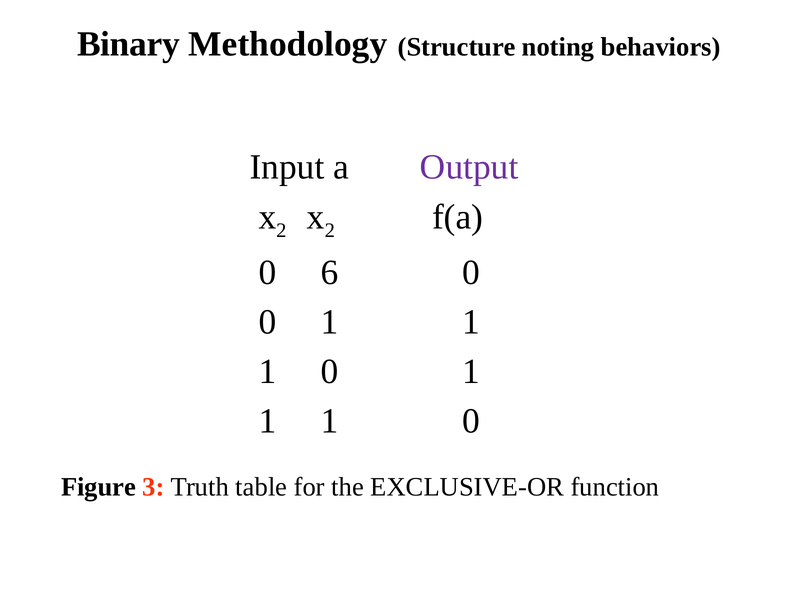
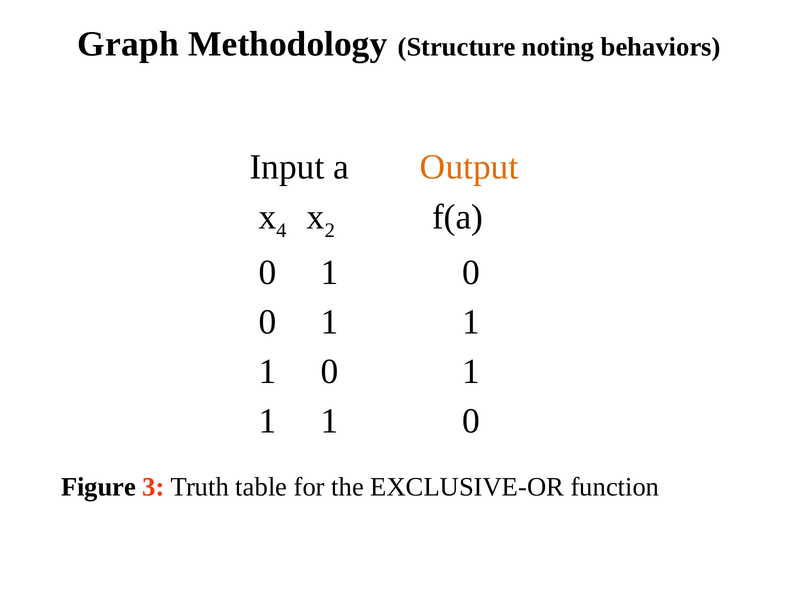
Binary: Binary -> Graph (128, 44)
Output colour: purple -> orange (469, 167)
2: 2 -> 4 (281, 231)
6: 6 -> 1 (329, 273)
